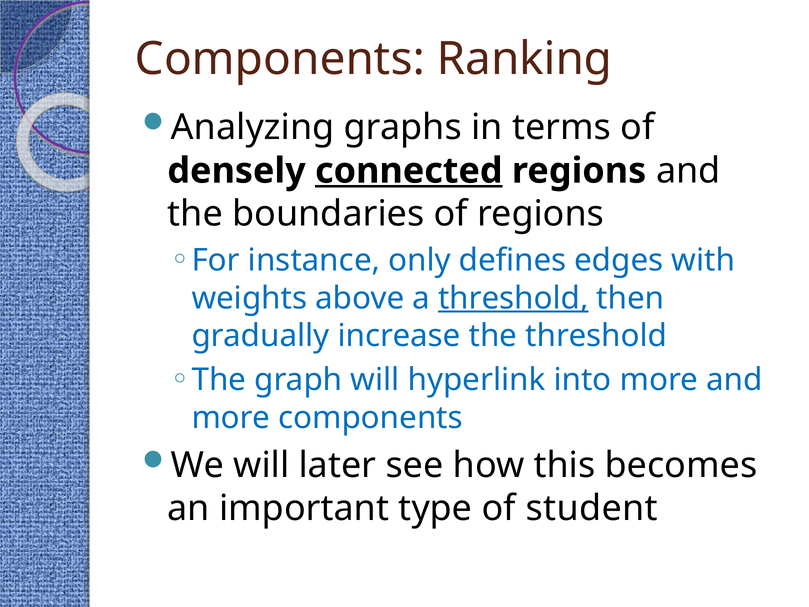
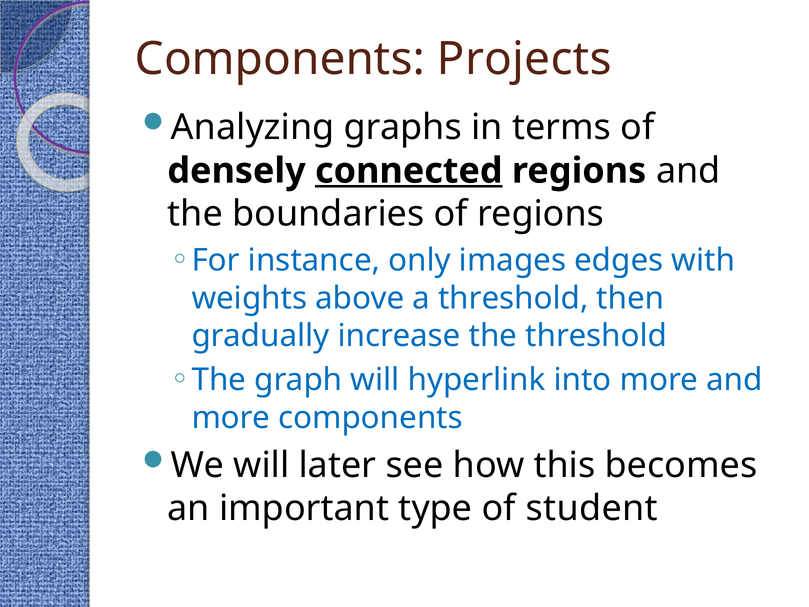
Ranking: Ranking -> Projects (524, 59)
defines: defines -> images (513, 260)
threshold underline: present -> none (513, 298)
